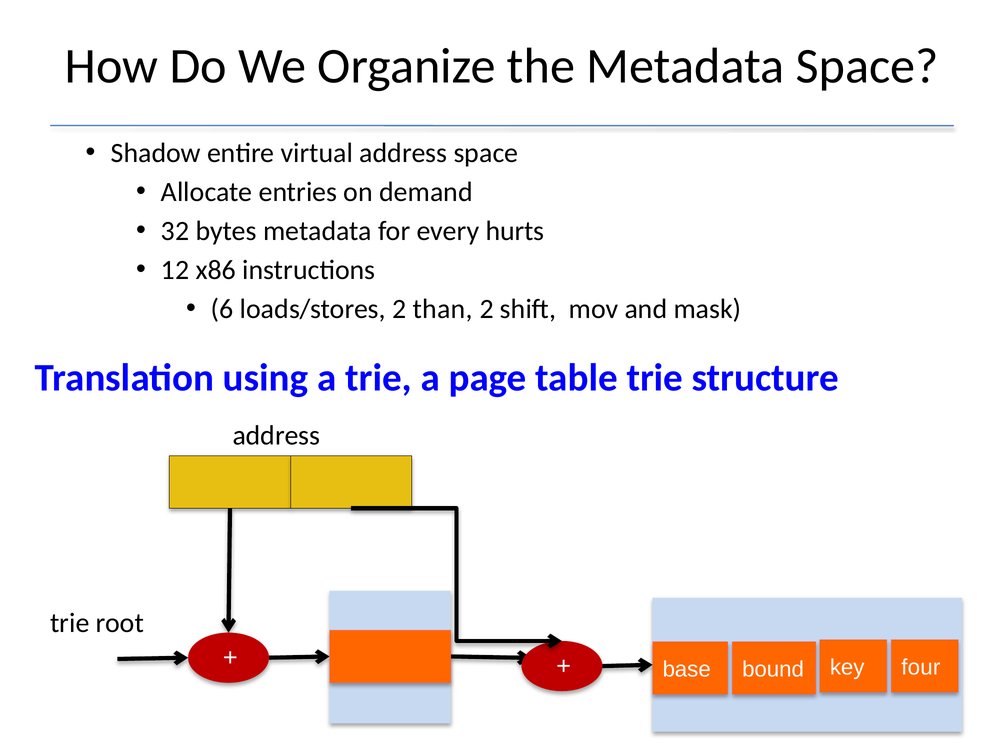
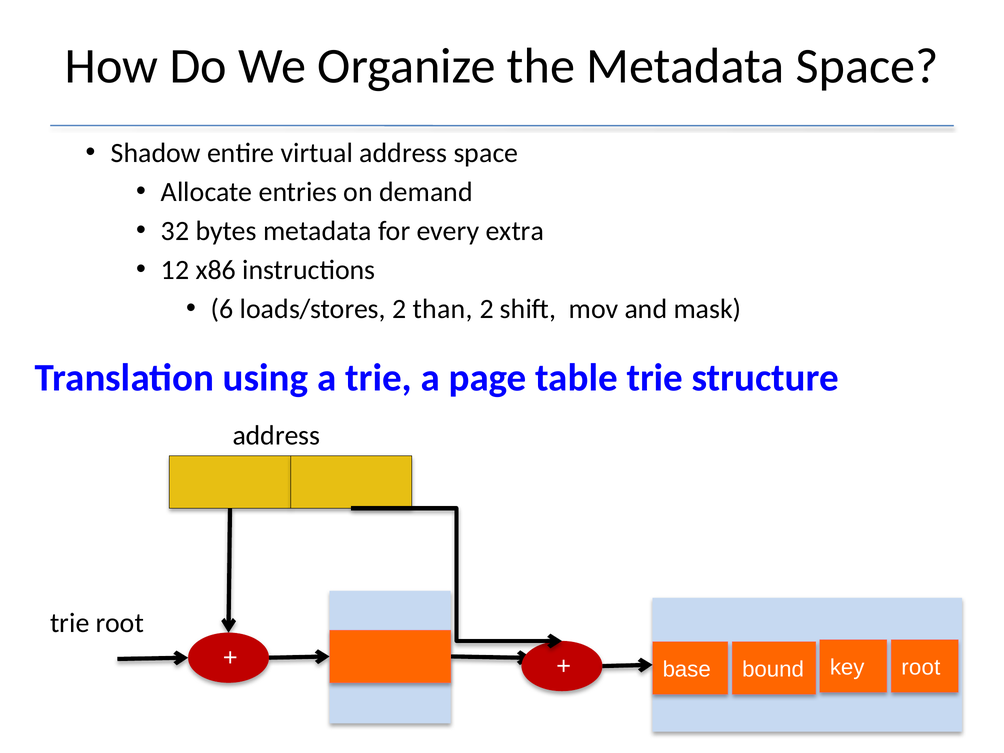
hurts: hurts -> extra (515, 231)
key four: four -> root (921, 668)
